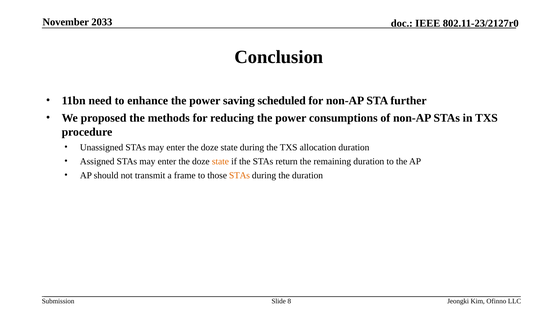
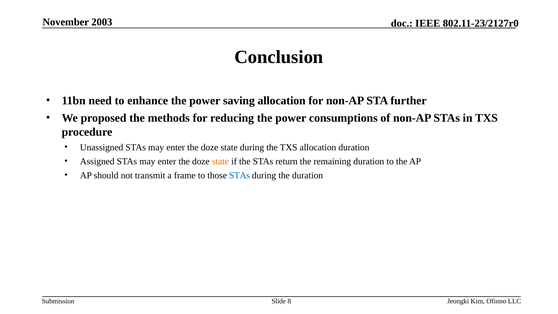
2033: 2033 -> 2003 (102, 22)
saving scheduled: scheduled -> allocation (282, 101)
STAs colour: orange -> blue (239, 175)
